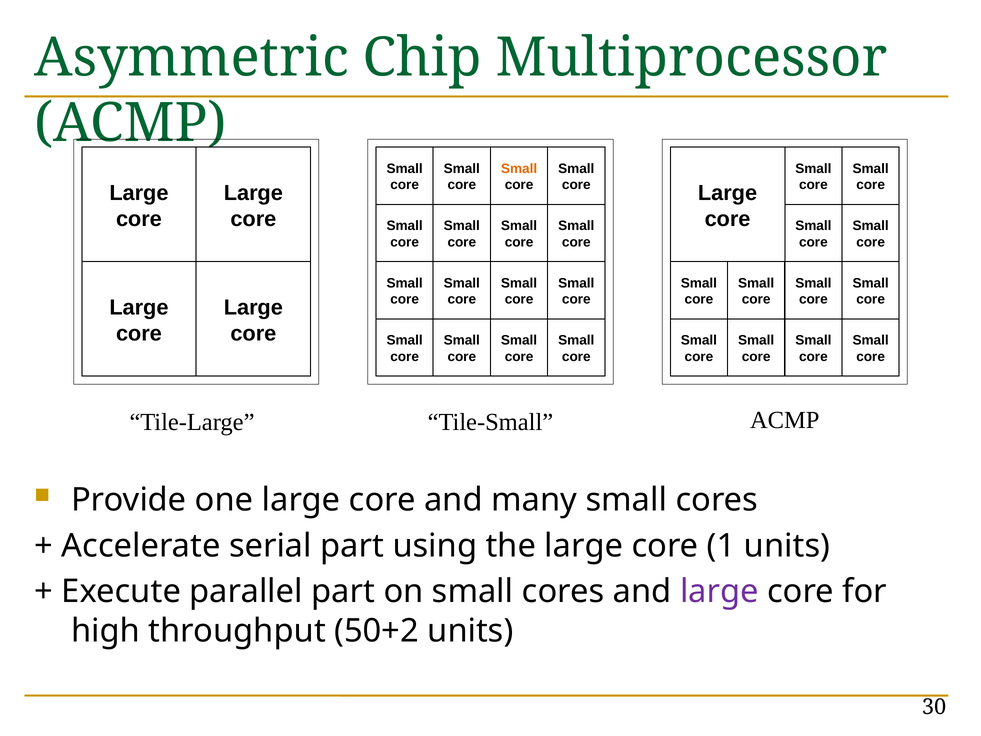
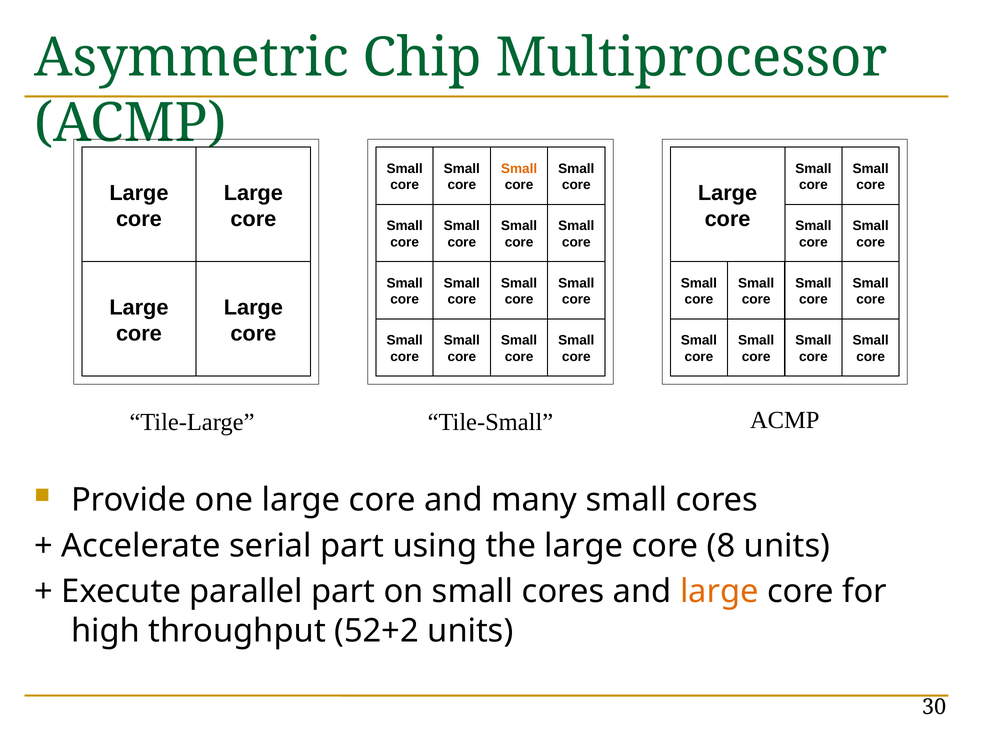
1: 1 -> 8 (721, 546)
large colour: purple -> orange (719, 591)
50+2: 50+2 -> 52+2 (377, 631)
